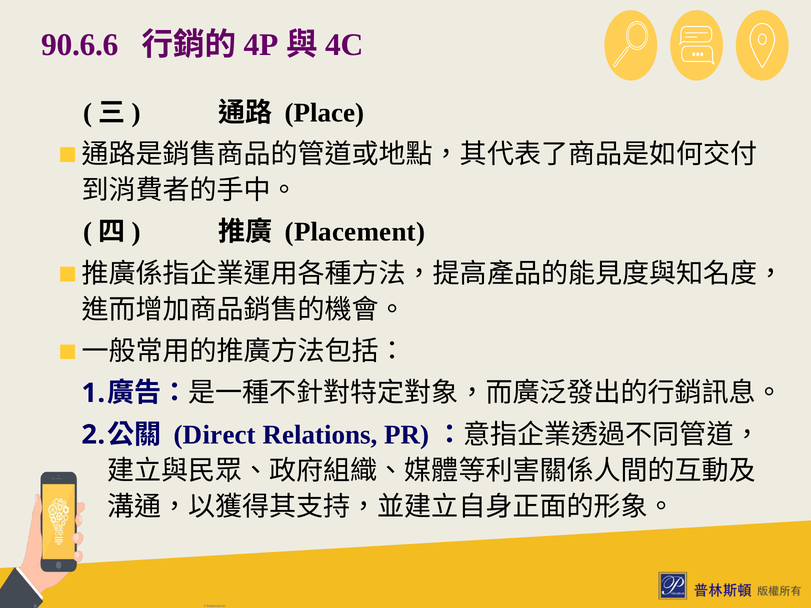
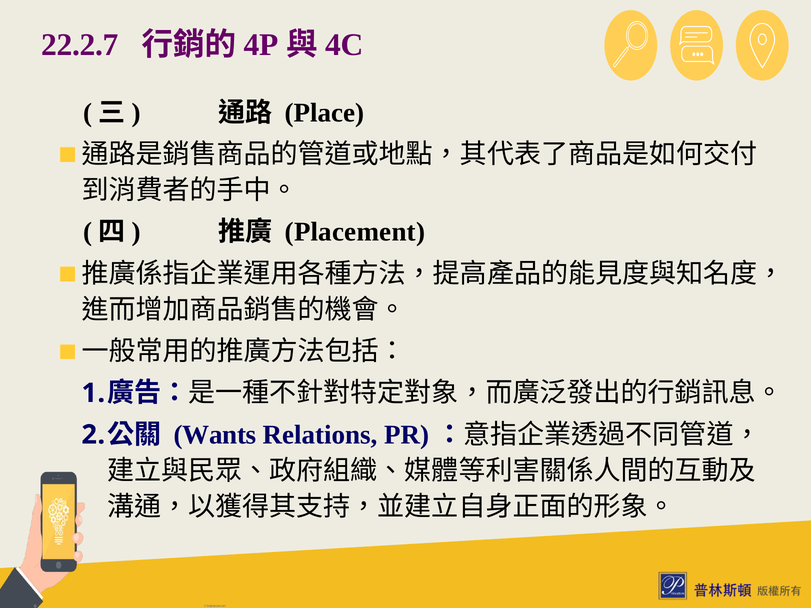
90.6.6: 90.6.6 -> 22.2.7 (80, 45)
Direct: Direct -> Wants (215, 435)
